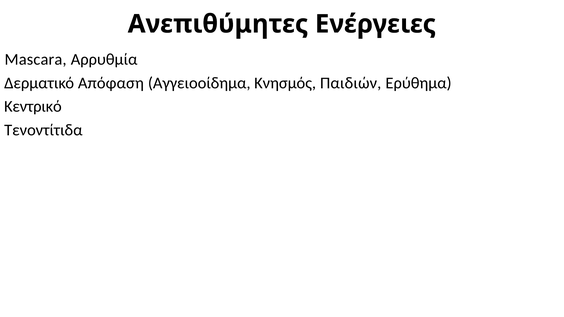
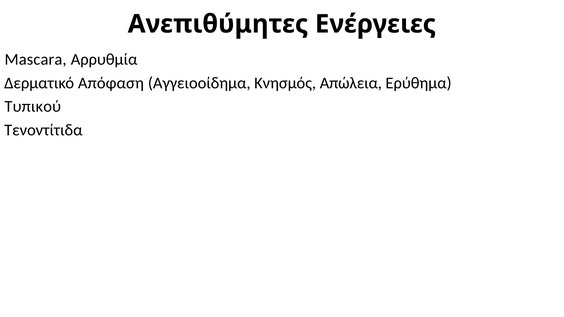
Παιδιών: Παιδιών -> Απώλεια (351, 83)
Κεντρικό: Κεντρικό -> Τυπικού (33, 107)
